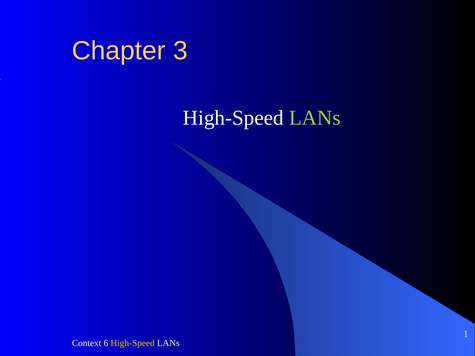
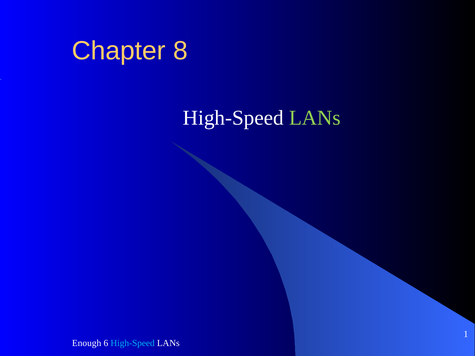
3: 3 -> 8 (180, 51)
Context: Context -> Enough (87, 343)
High-Speed colour: yellow -> light blue (133, 343)
